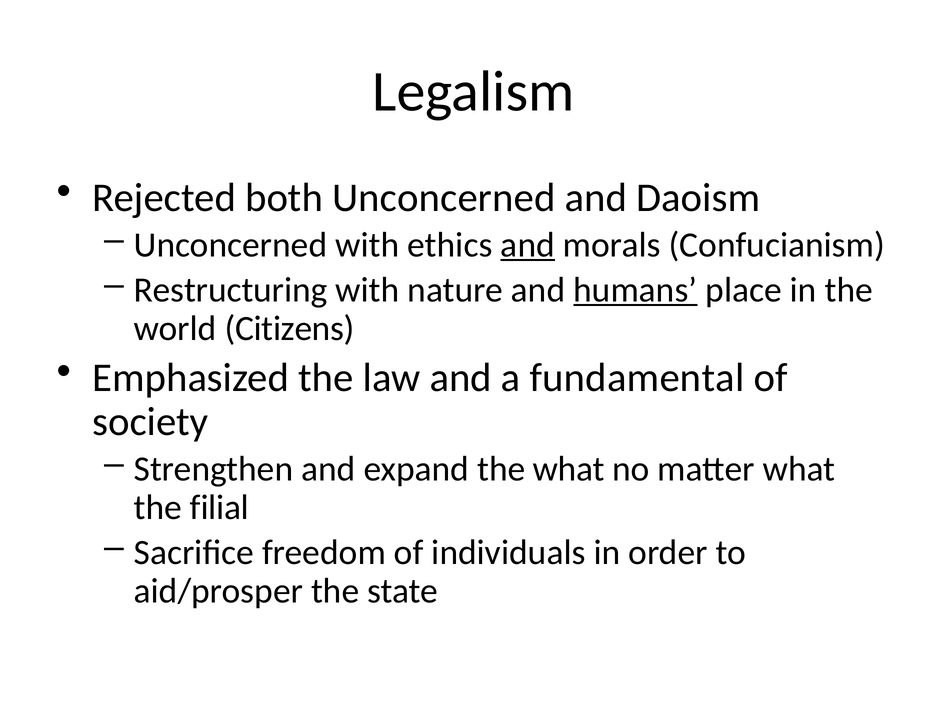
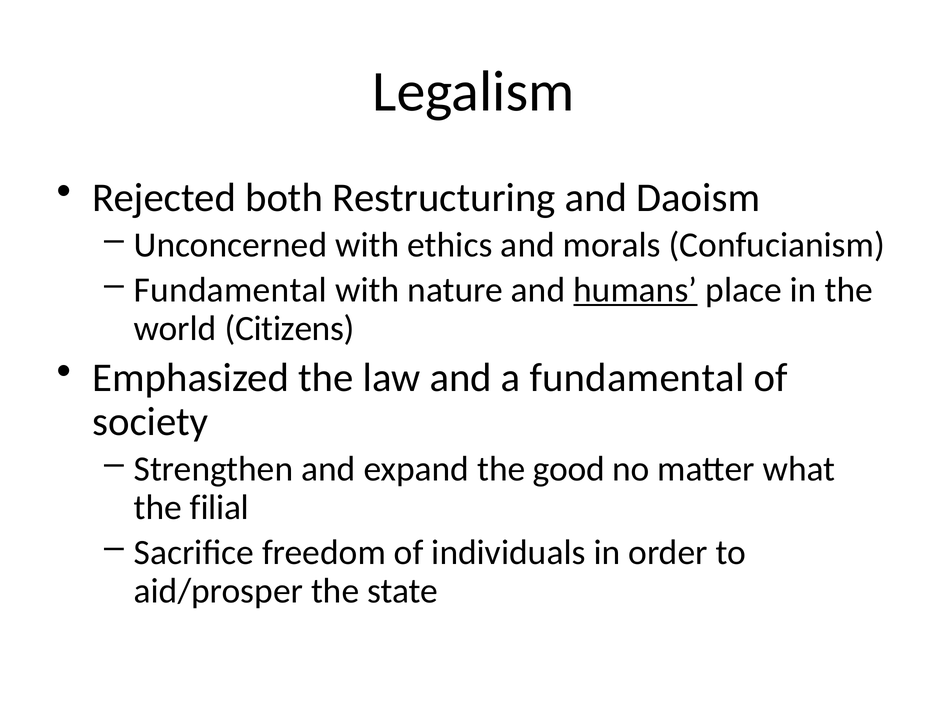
both Unconcerned: Unconcerned -> Restructuring (444, 198)
and underline: present -> none (528, 245)
Restructuring: Restructuring -> Fundamental (230, 290)
the what: what -> good (569, 469)
